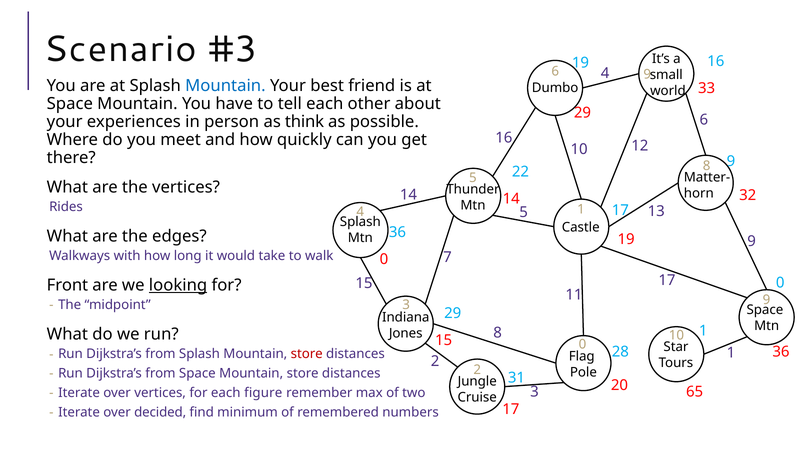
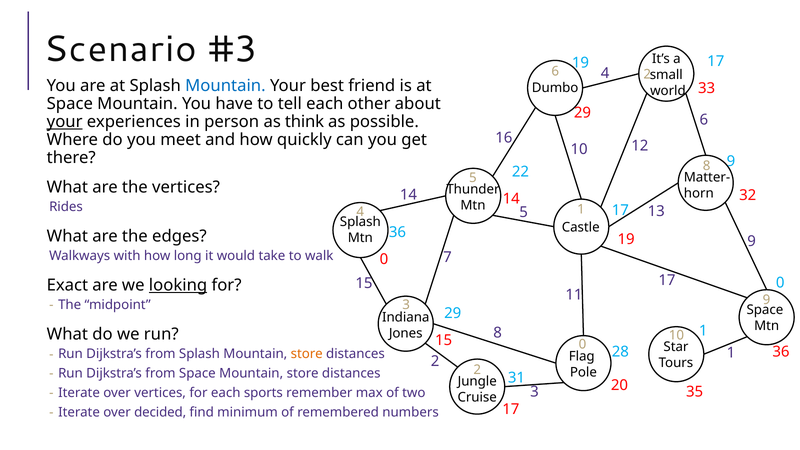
16: 16 -> 17 (716, 61)
6 9: 9 -> 2 (647, 74)
your underline: none -> present (65, 122)
Front: Front -> Exact (67, 285)
store colour: red -> orange (307, 354)
65: 65 -> 35 (695, 392)
figure: figure -> sports (263, 393)
